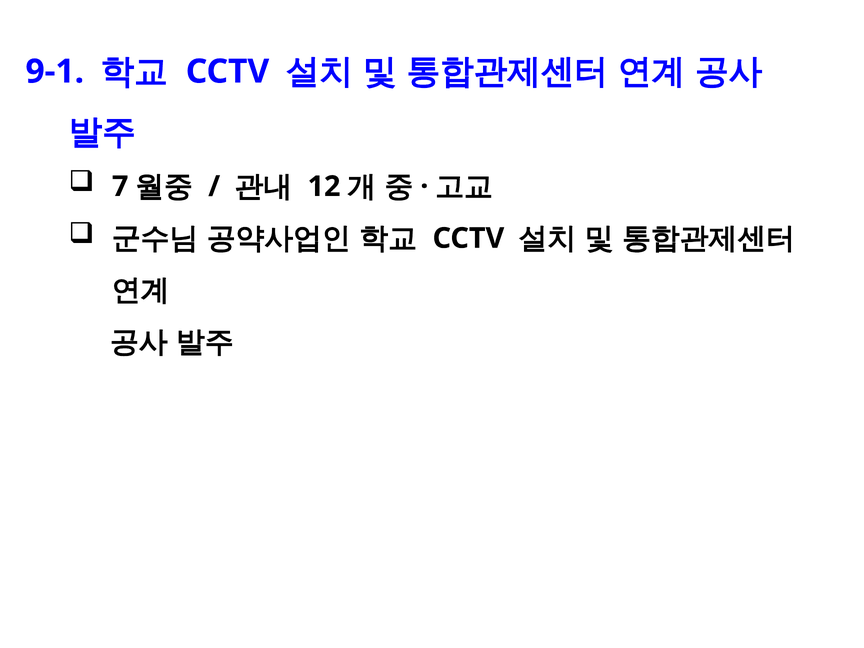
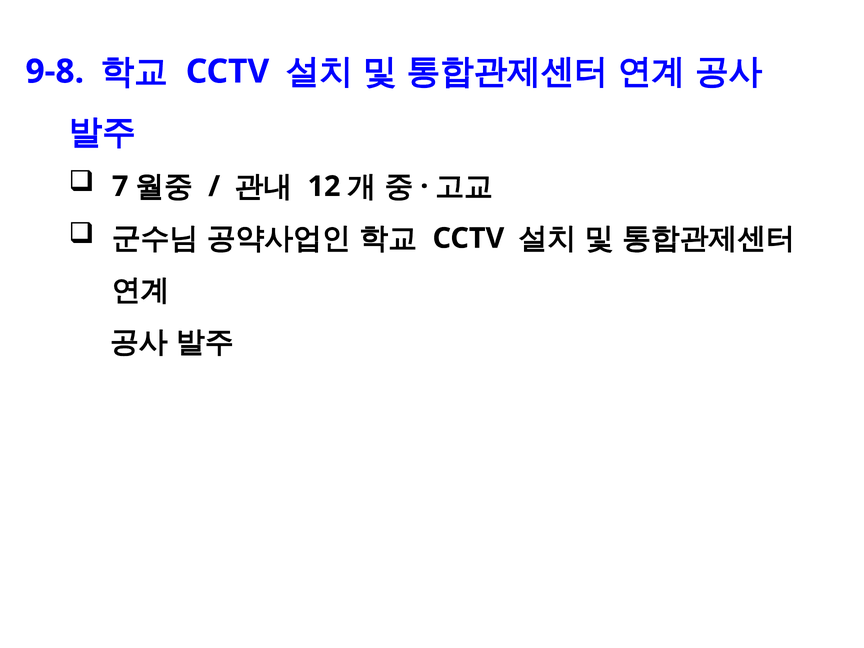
9-1: 9-1 -> 9-8 (55, 72)
